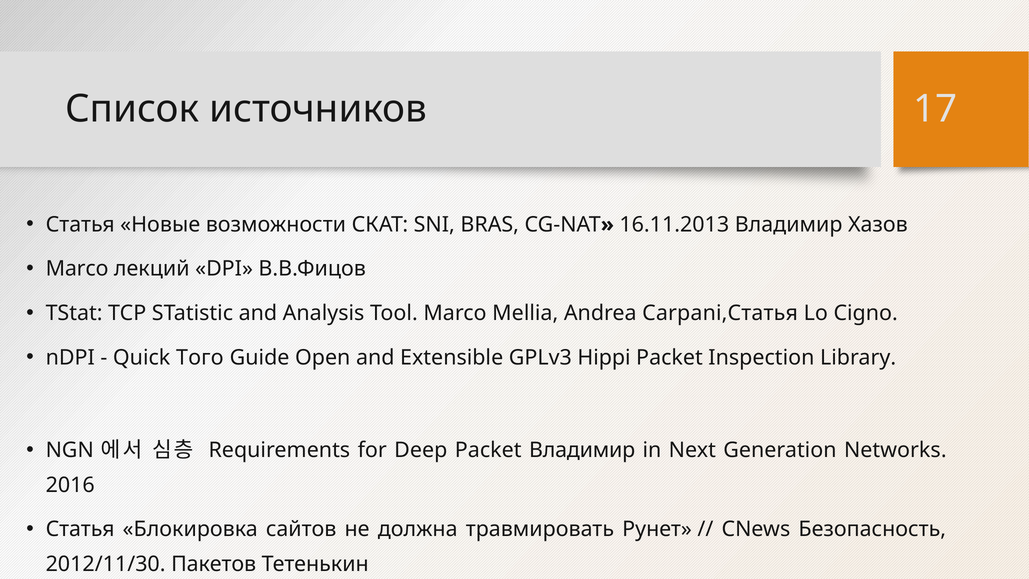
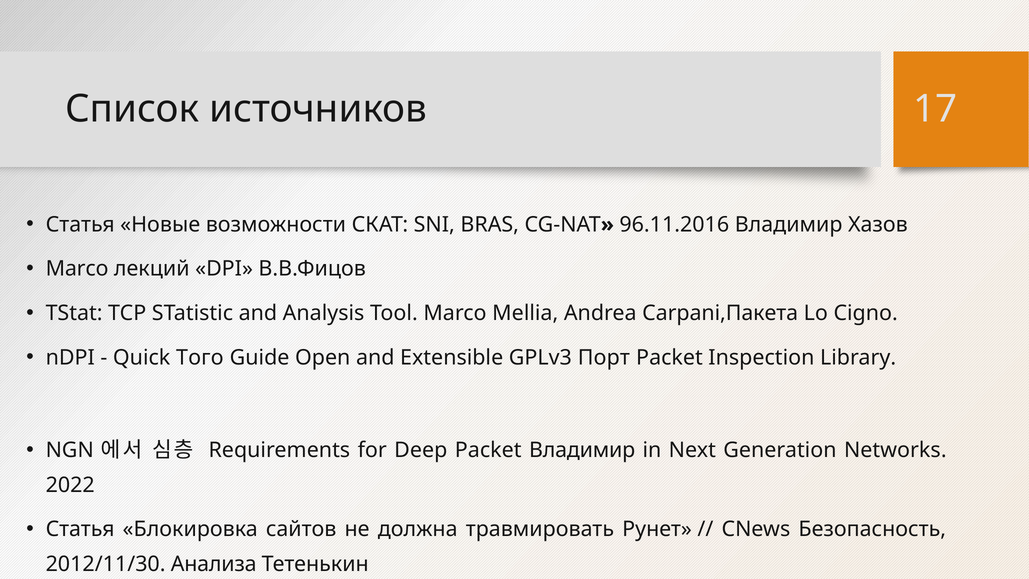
16.11.2013: 16.11.2013 -> 96.11.2016 (674, 224)
Carpani,Cтатья: Carpani,Cтатья -> Carpani,Пакета (720, 313)
Hippi: Hippi -> Порт (604, 358)
2016: 2016 -> 2022 (70, 485)
Пакетов: Пакетов -> Анализа (214, 564)
